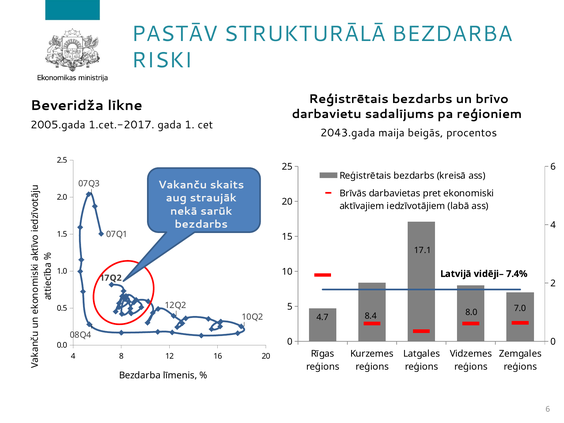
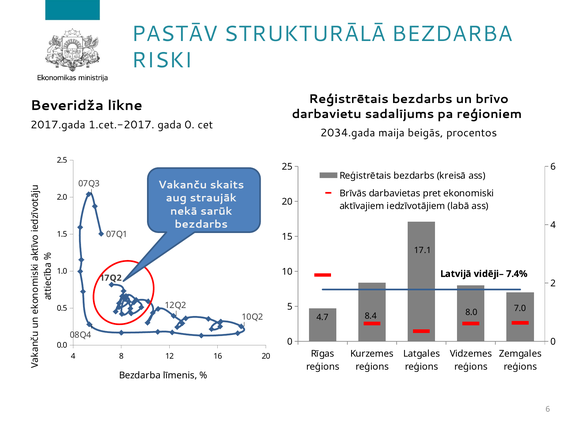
2005.gada: 2005.gada -> 2017.gada (58, 125)
gada 1: 1 -> 0 (190, 125)
2043.gada: 2043.gada -> 2034.gada (348, 133)
